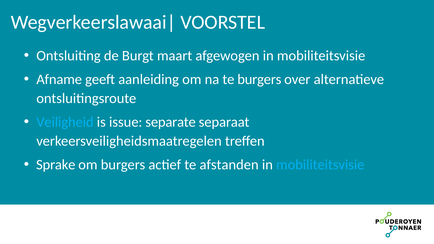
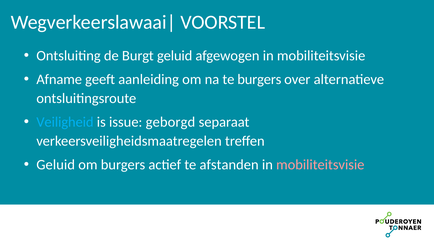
Burgt maart: maart -> geluid (175, 56)
separate: separate -> geborgd (170, 122)
Sprake: Sprake -> Geluid (56, 165)
mobiliteitsvisie colour: light blue -> pink (320, 165)
